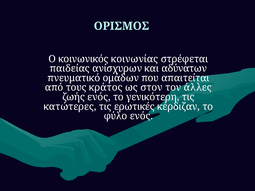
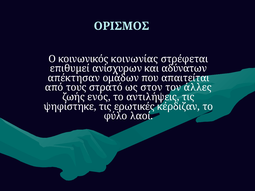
παιδείας: παιδείας -> επιθυμεί (70, 69)
πνευματικό: πνευματικό -> απέκτησαν (74, 78)
κράτος: κράτος -> στρατό (106, 88)
γενικότερη: γενικότερη -> αντιλήψεις (153, 97)
κατώτερες: κατώτερες -> ψηφίστηκε (70, 107)
φύλο ενός: ενός -> λαοί (141, 116)
